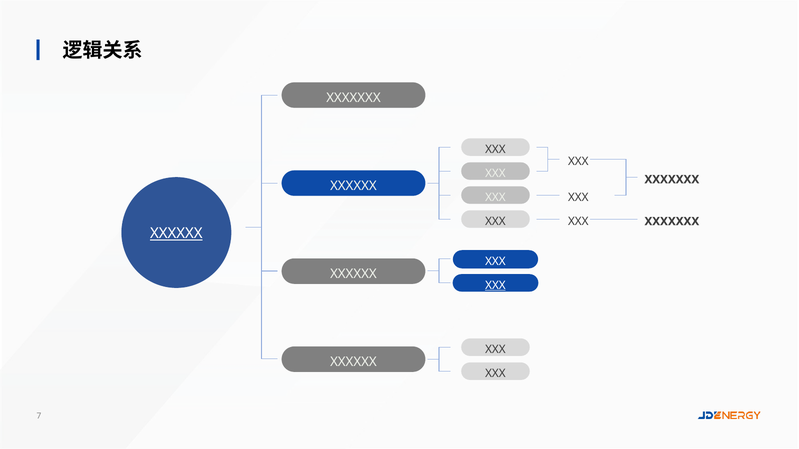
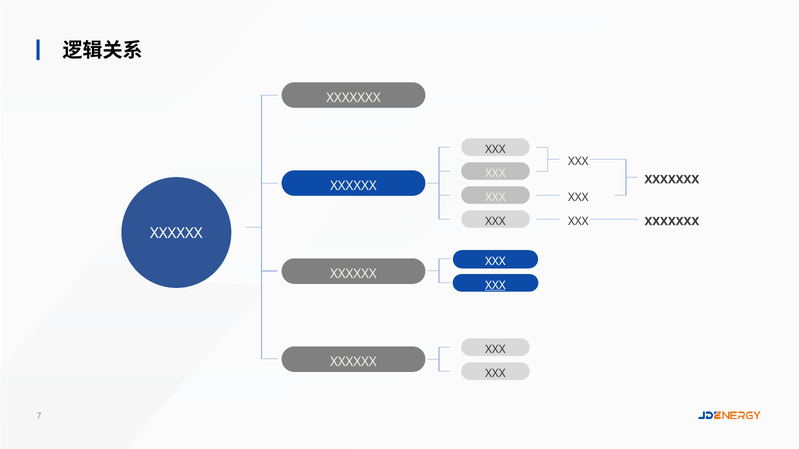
XXXXXX underline: present -> none (176, 234)
